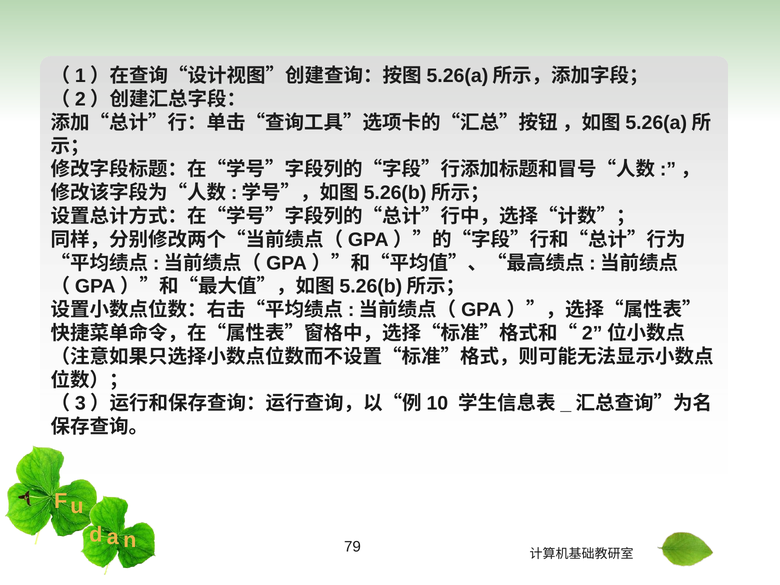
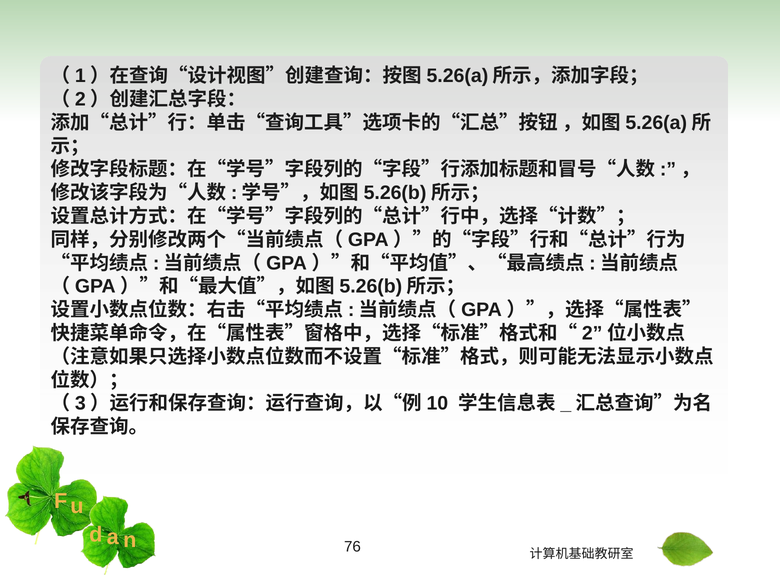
79: 79 -> 76 (352, 547)
